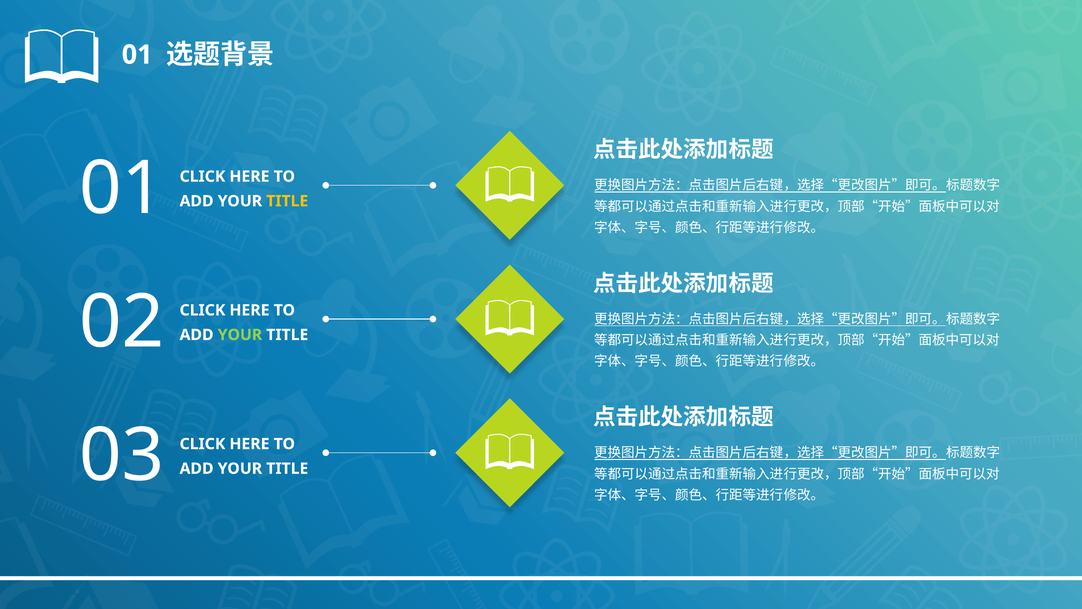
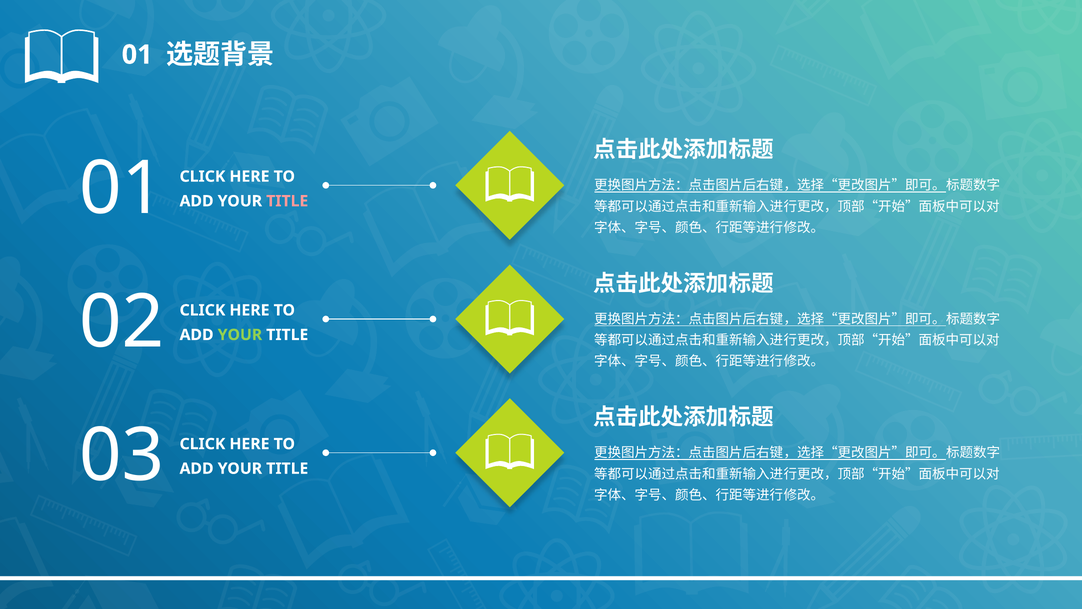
TITLE colour: yellow -> pink (287, 201)
